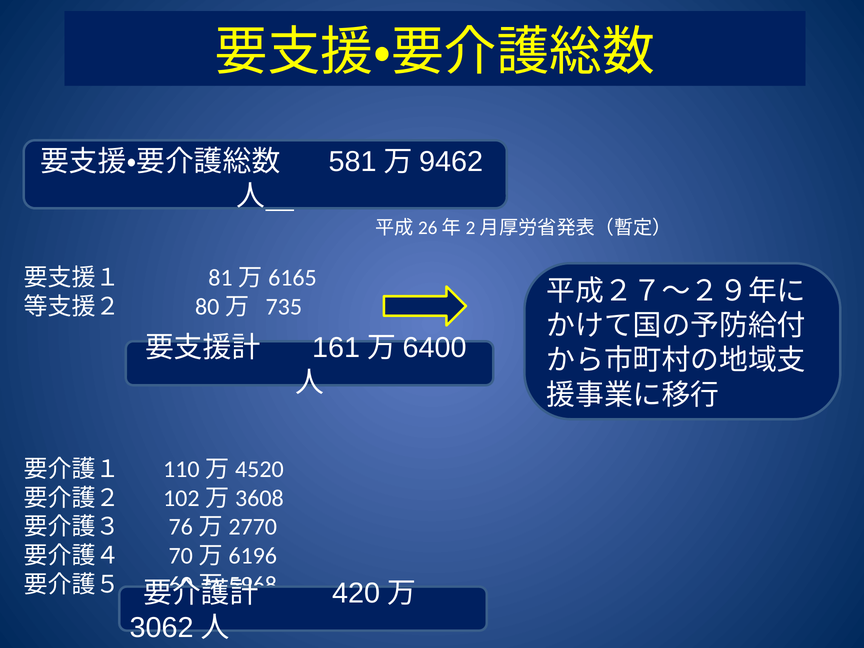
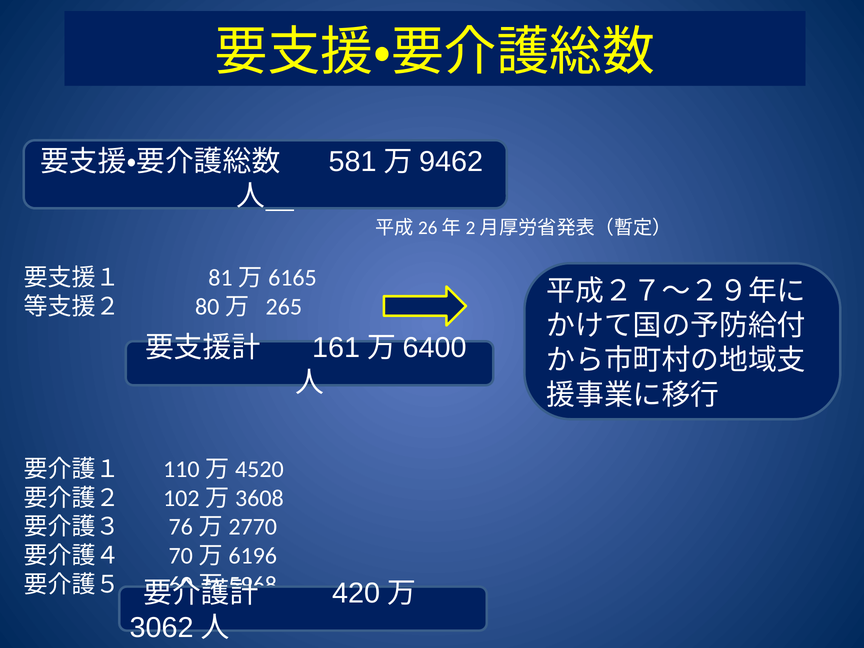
735: 735 -> 265 (284, 307)
